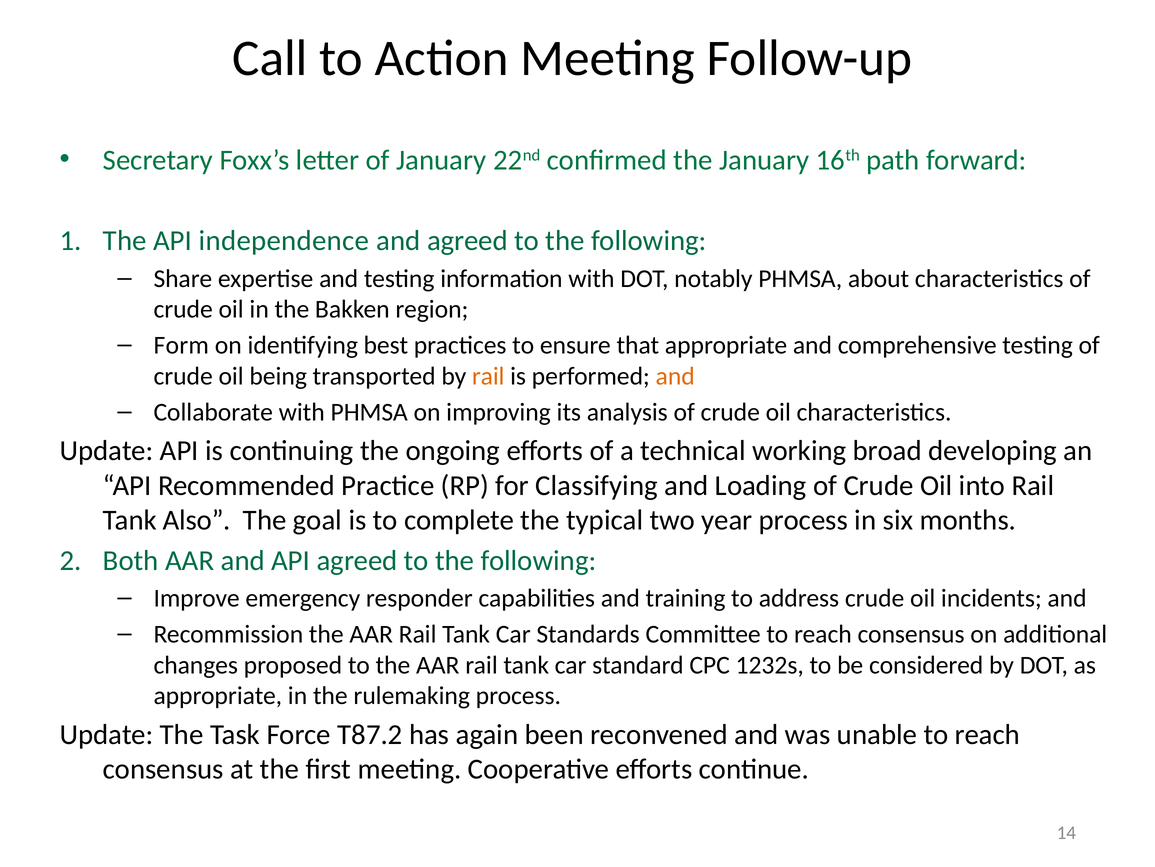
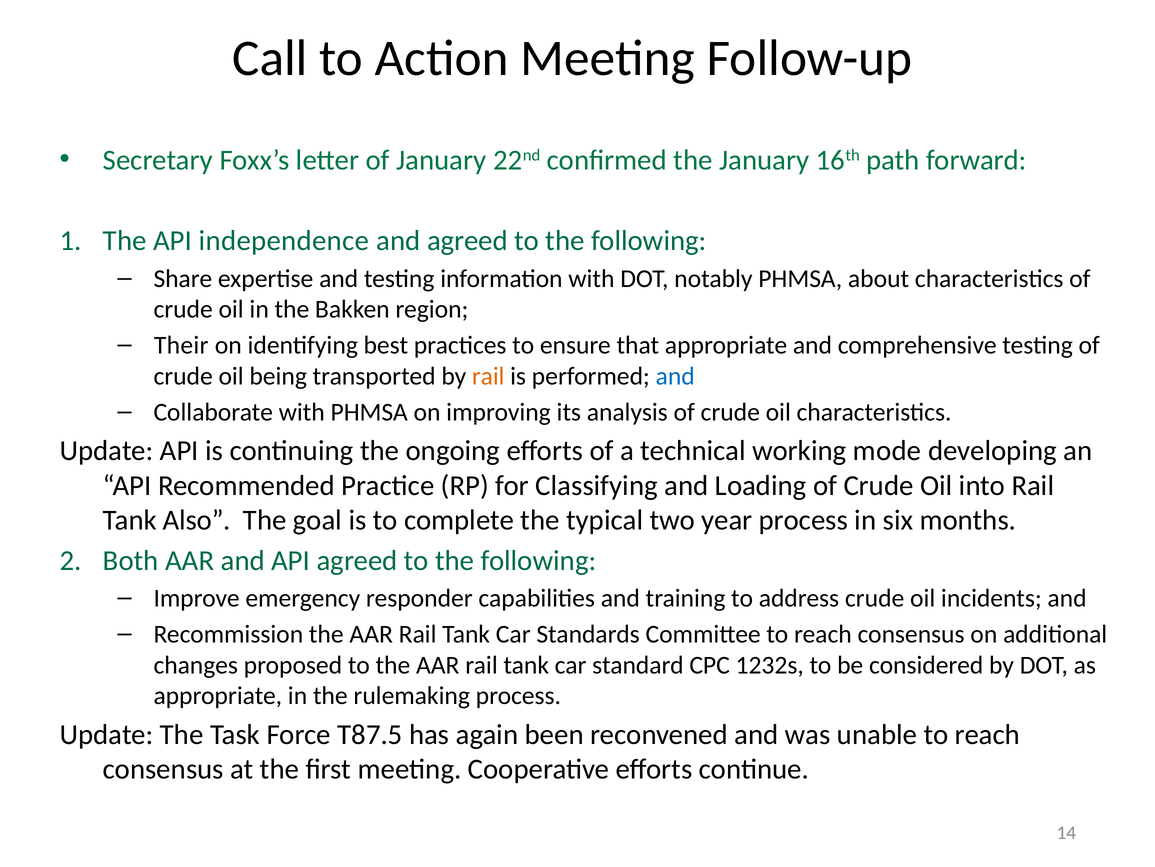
Form: Form -> Their (181, 345)
and colour: orange -> blue (675, 376)
broad: broad -> mode (887, 450)
T87.2: T87.2 -> T87.5 (370, 734)
